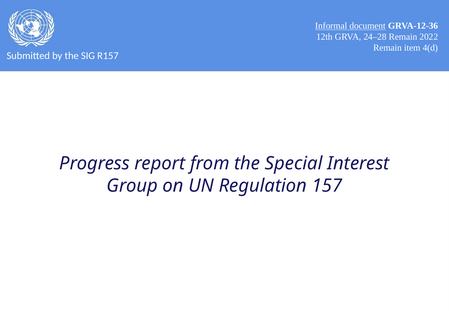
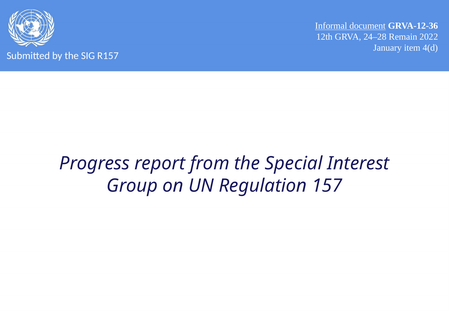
Remain: Remain -> January (387, 48)
